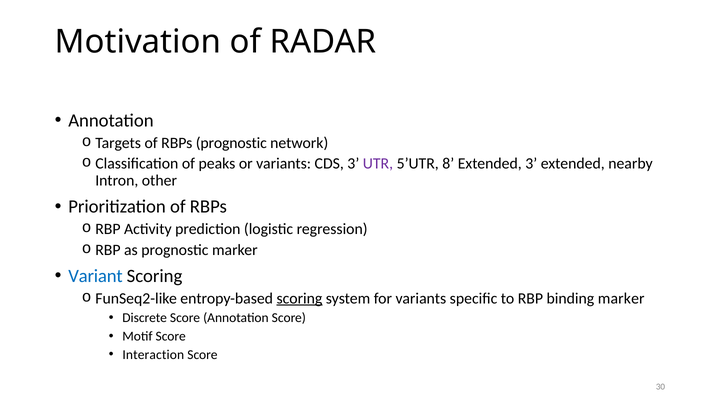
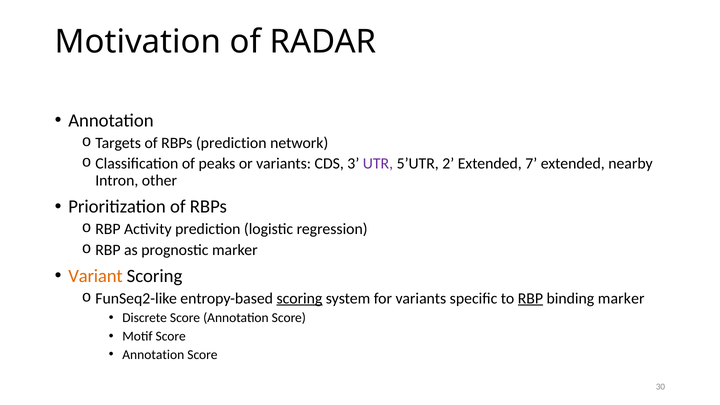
RBPs prognostic: prognostic -> prediction (231, 143)
8: 8 -> 2 (448, 164)
Extended 3: 3 -> 7 (531, 164)
Variant colour: blue -> orange (95, 276)
RBP underline: none -> present (530, 298)
Interaction: Interaction -> Annotation (153, 355)
